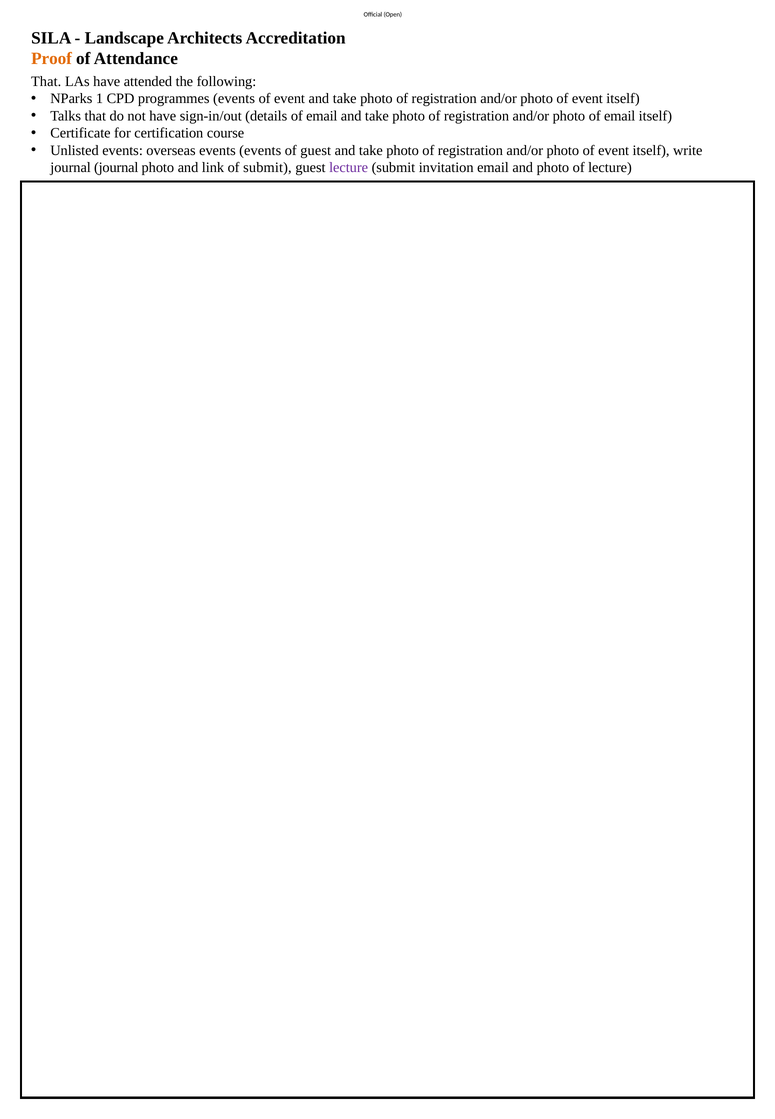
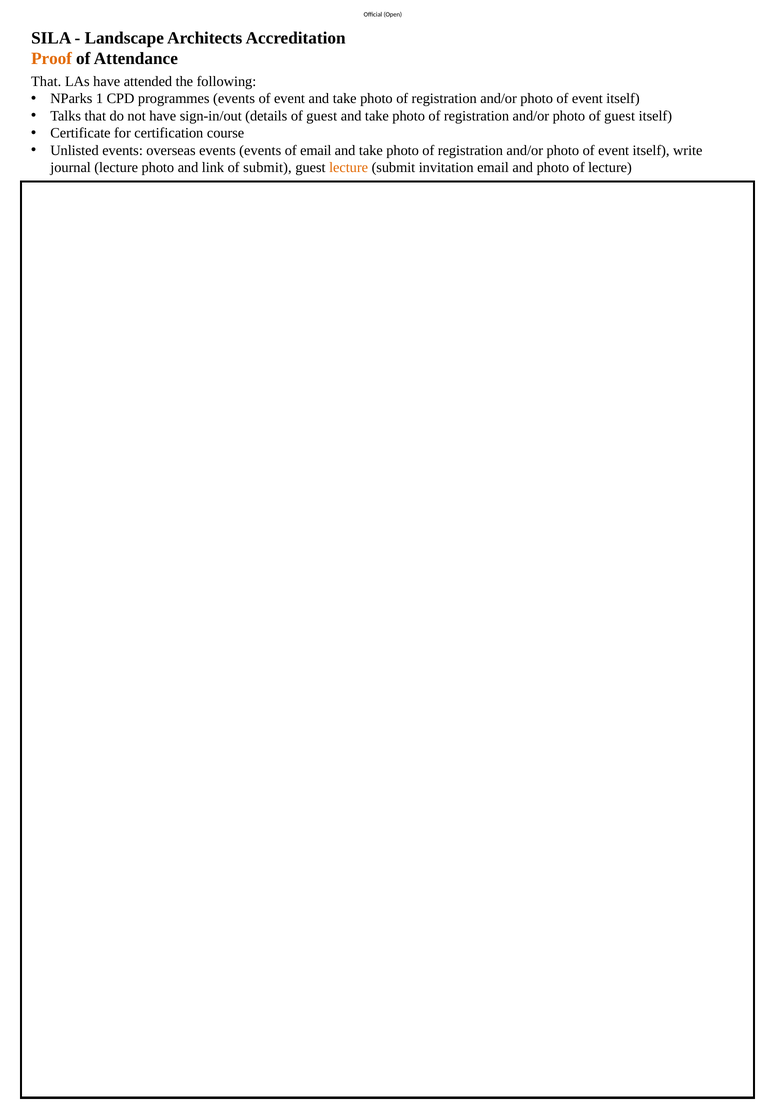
details of email: email -> guest (322, 116)
photo of email: email -> guest (620, 116)
of guest: guest -> email (316, 151)
journal journal: journal -> lecture (116, 168)
lecture colour: purple -> orange (349, 168)
